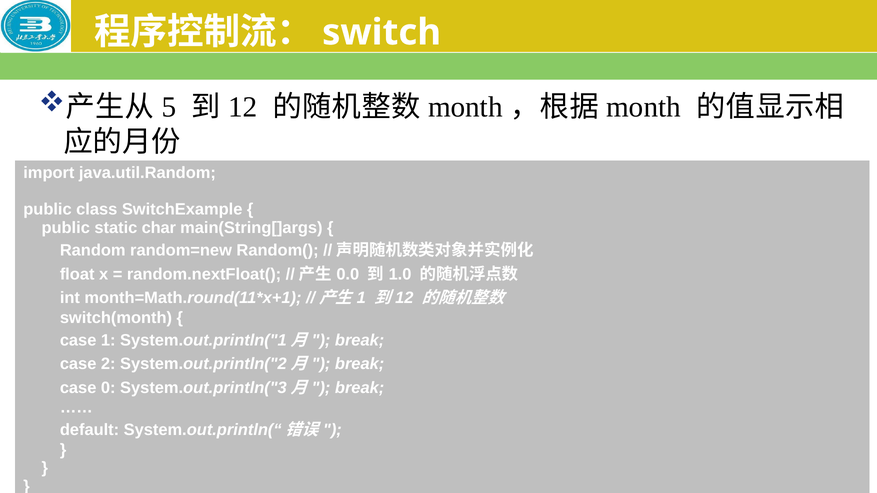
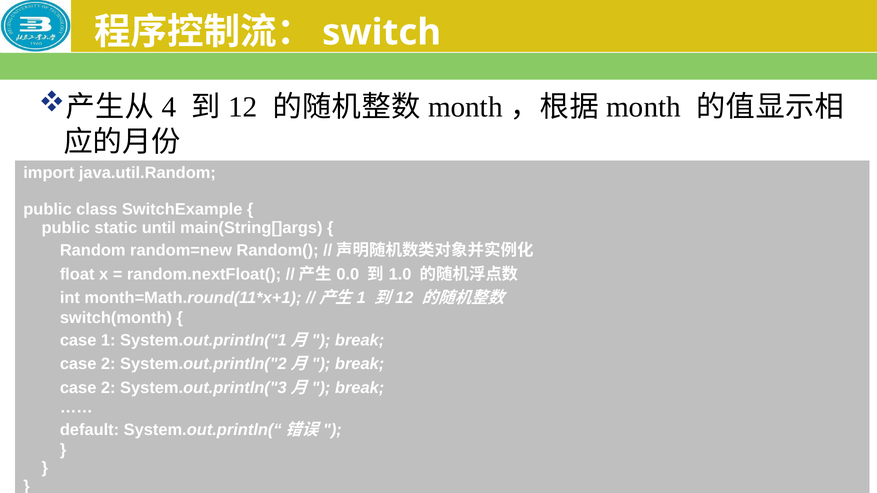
5: 5 -> 4 (169, 107)
char: char -> until (159, 228)
0: 0 -> 2 (108, 388)
